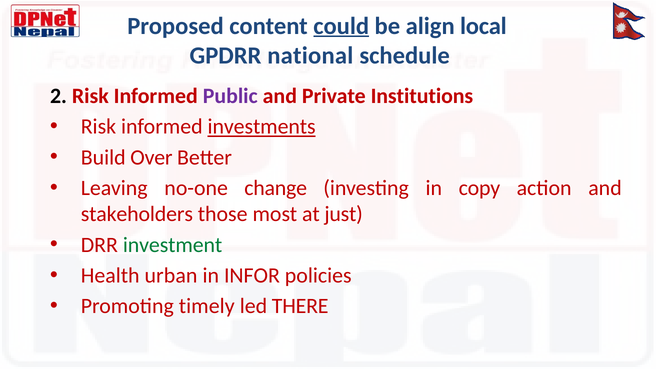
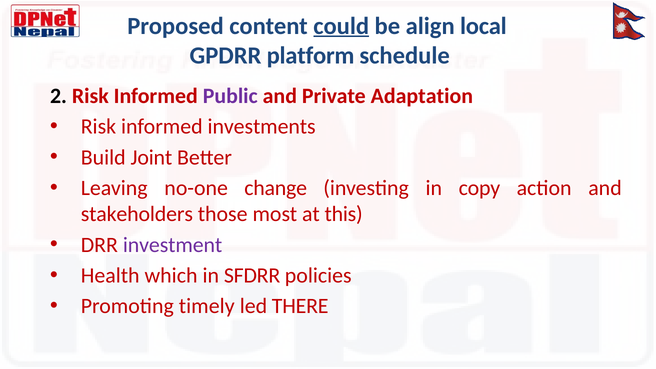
national: national -> platform (311, 55)
Institutions: Institutions -> Adaptation (422, 96)
investments underline: present -> none (262, 127)
Over: Over -> Joint (151, 157)
just: just -> this (344, 214)
investment colour: green -> purple (173, 245)
urban: urban -> which (171, 276)
INFOR: INFOR -> SFDRR (252, 276)
